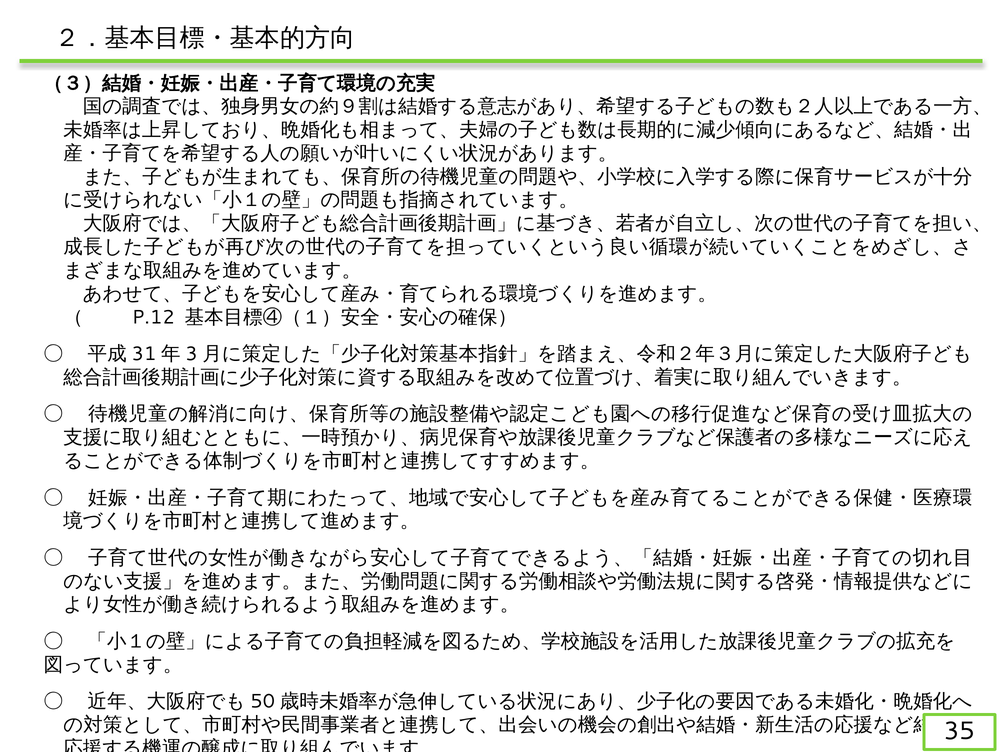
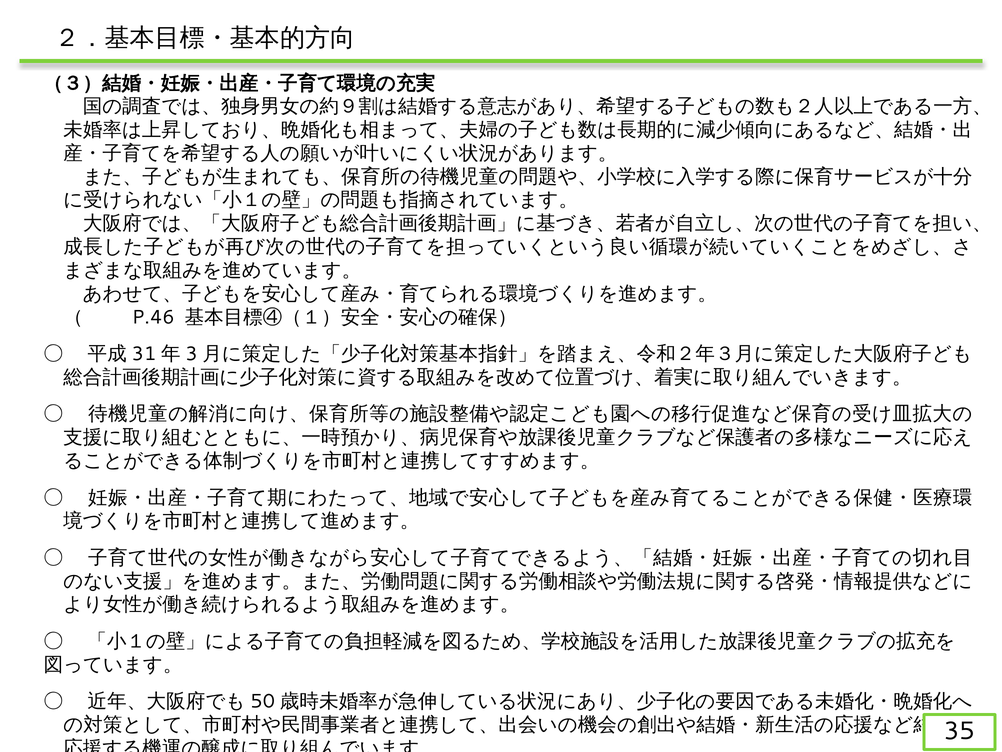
P.12: P.12 -> P.46 (153, 317)
